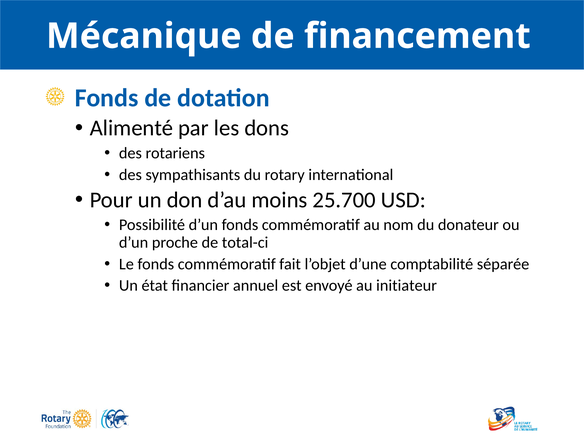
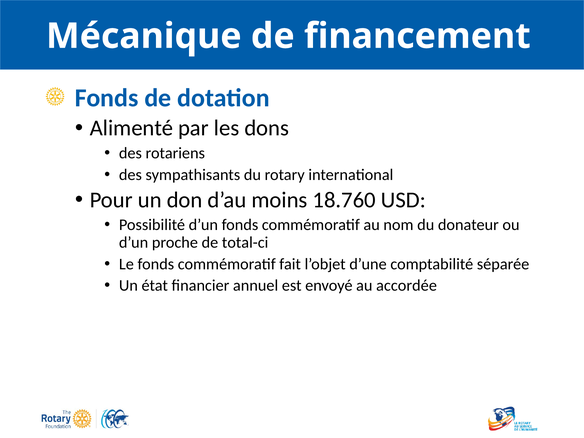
25.700: 25.700 -> 18.760 (344, 200)
initiateur: initiateur -> accordée (407, 286)
